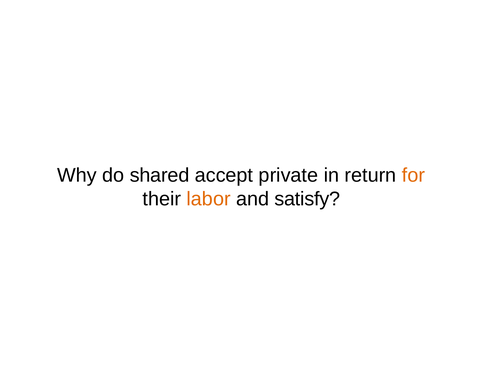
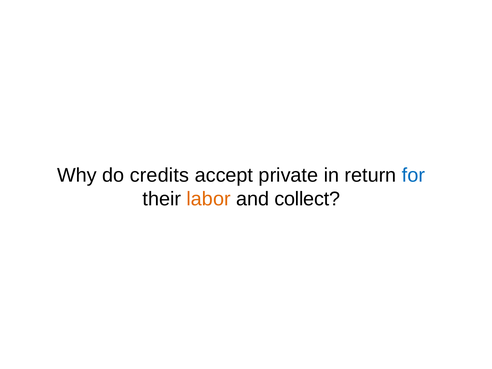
shared: shared -> credits (159, 175)
for colour: orange -> blue (413, 175)
satisfy: satisfy -> collect (307, 199)
